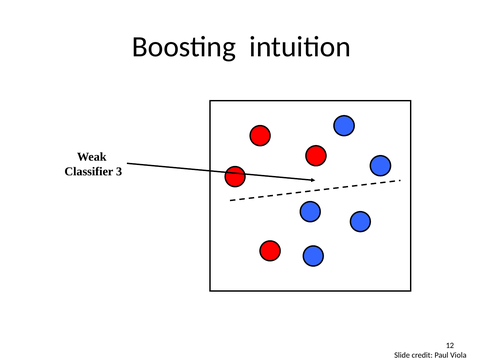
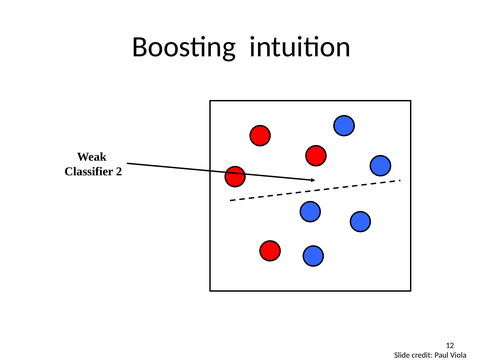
3: 3 -> 2 (119, 172)
